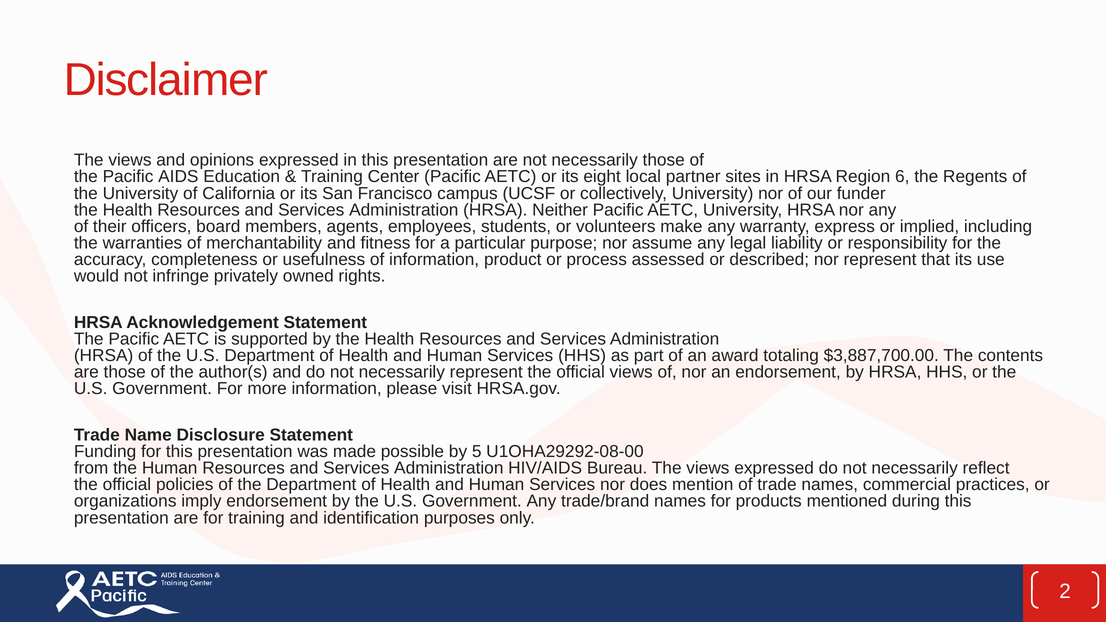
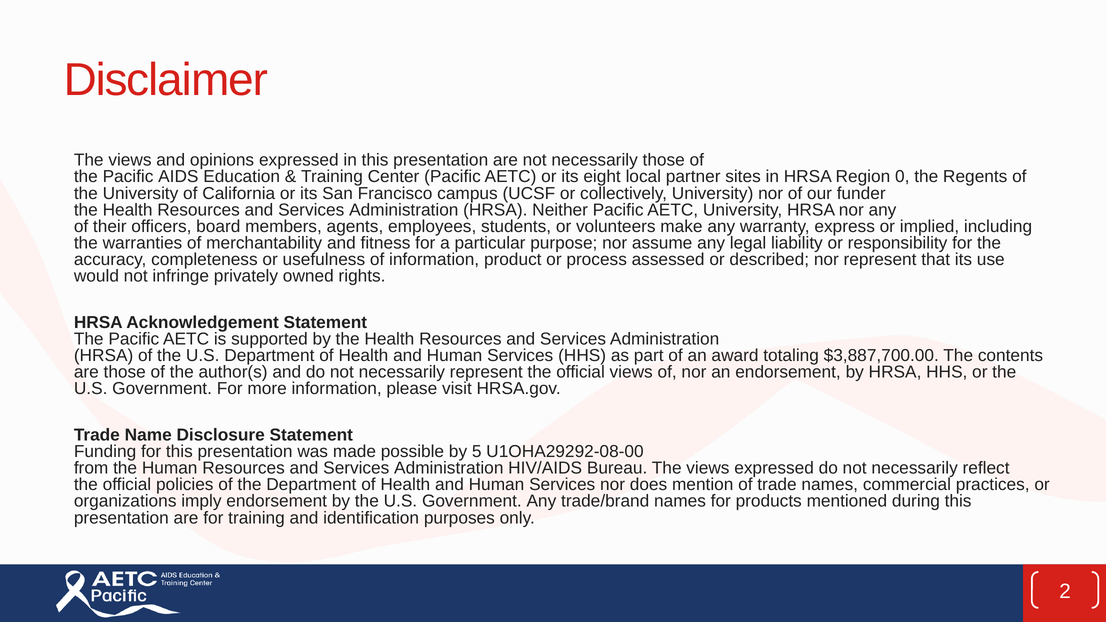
6: 6 -> 0 (902, 177)
